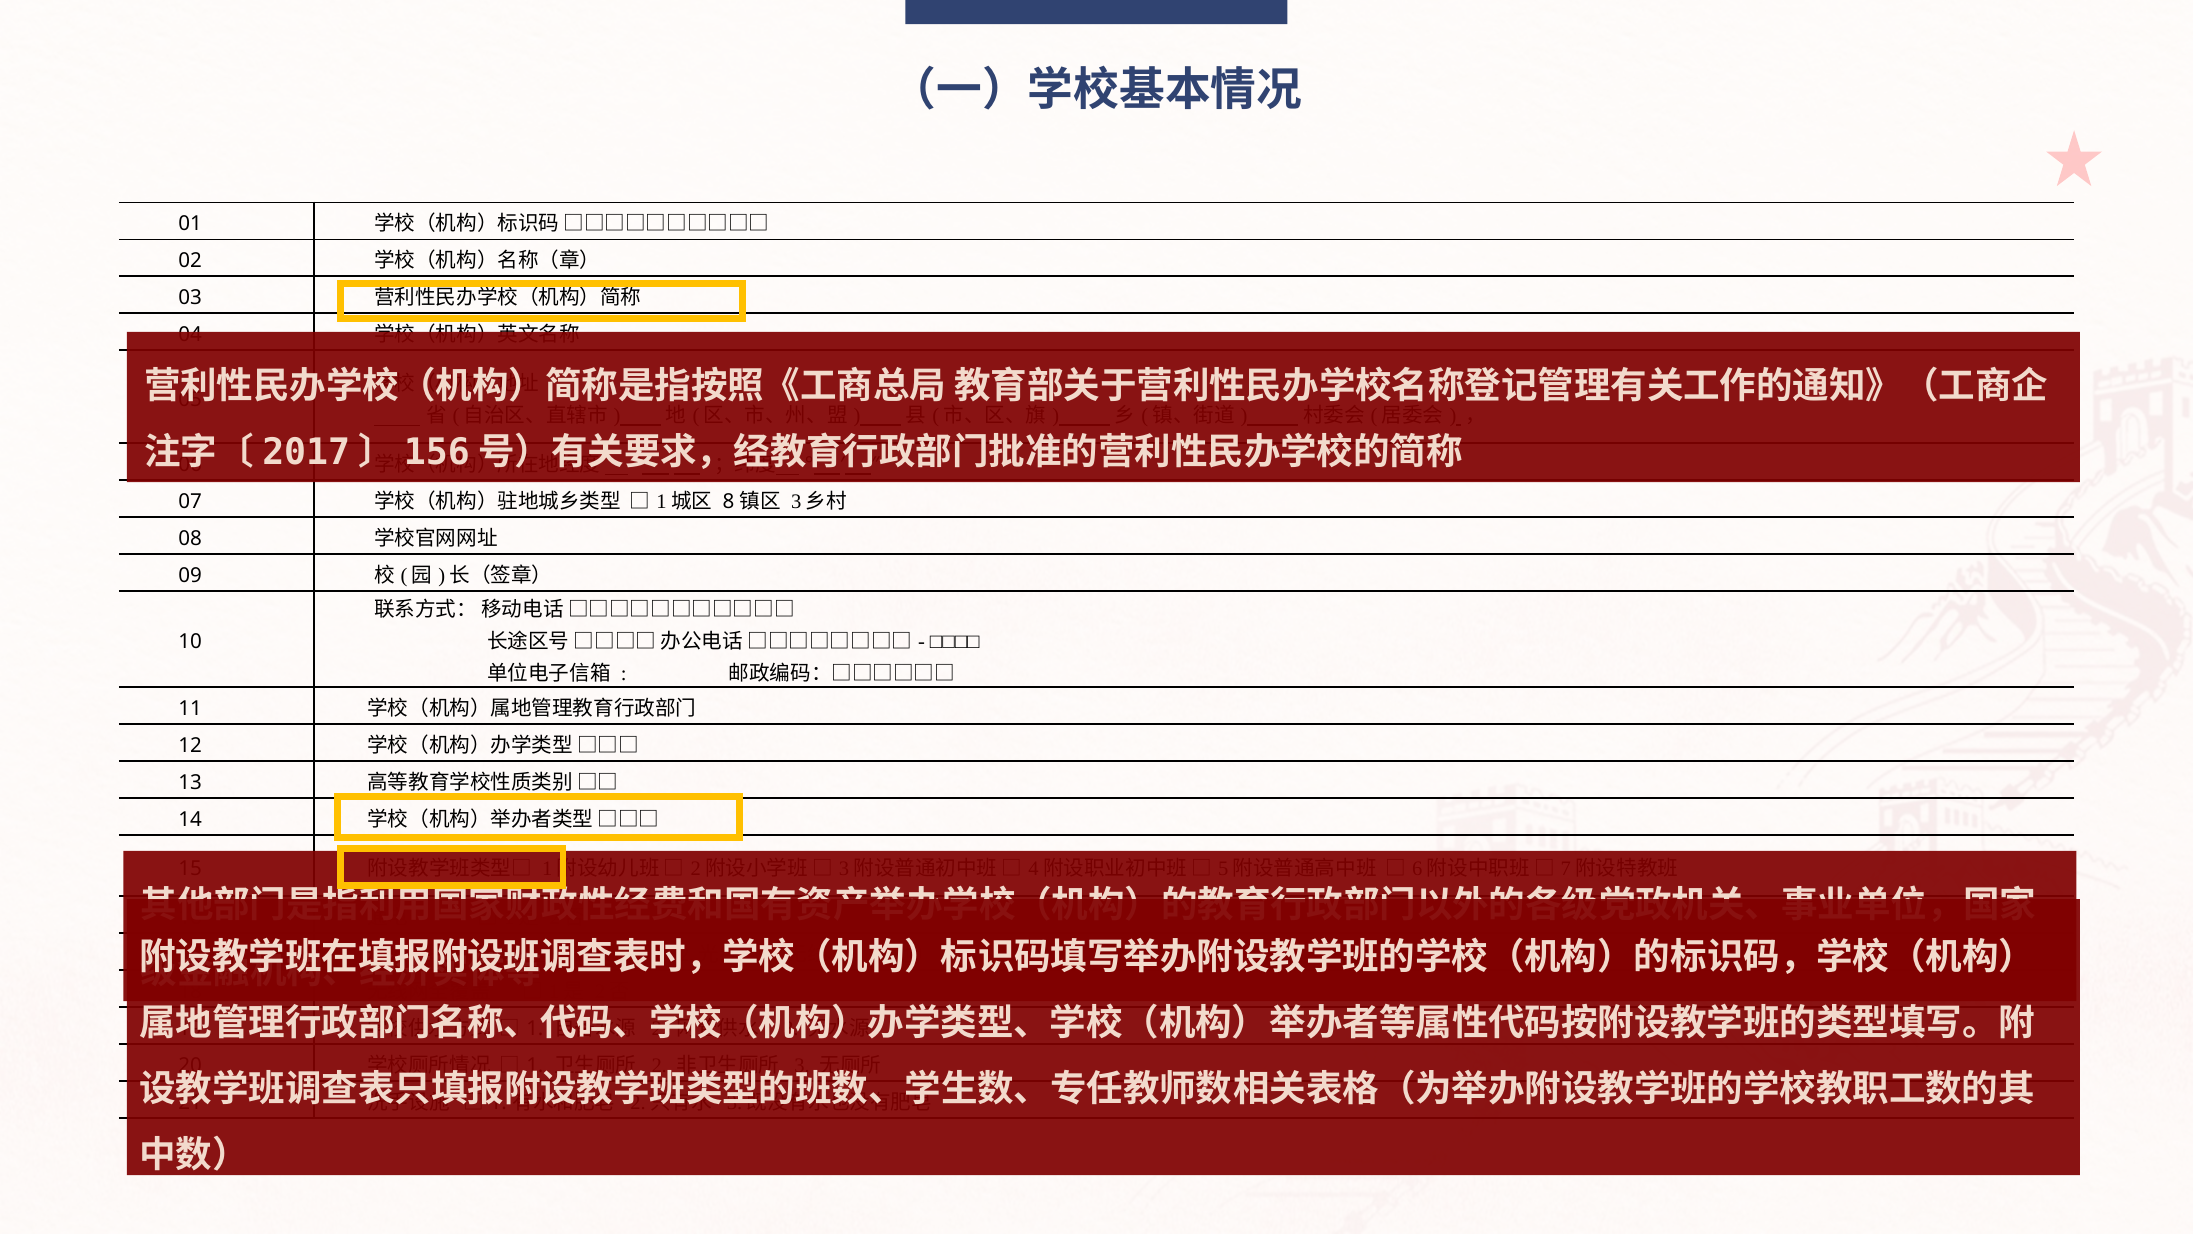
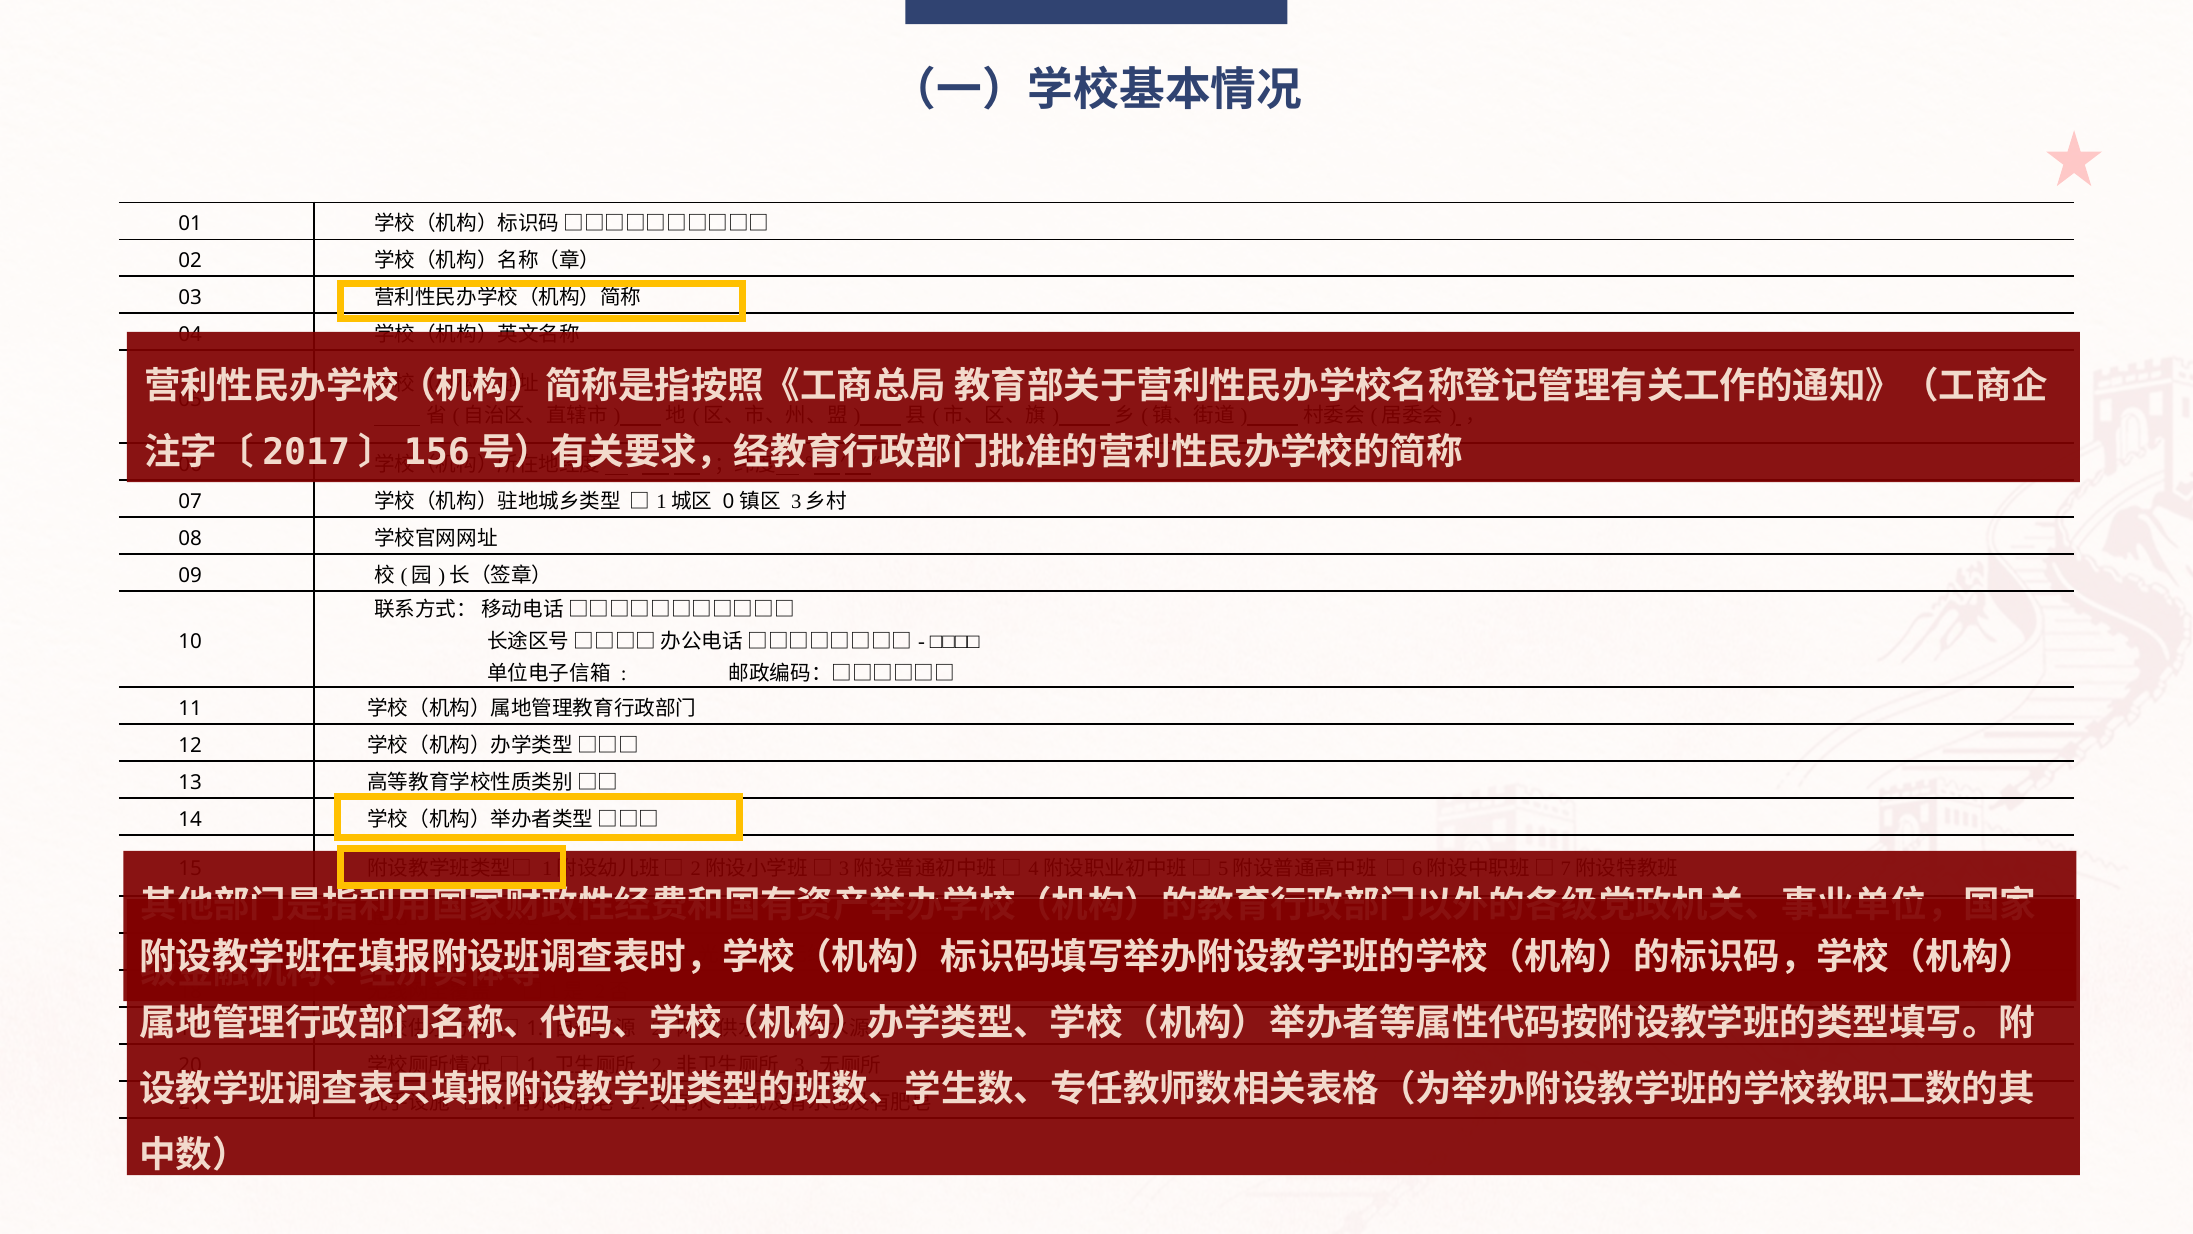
8: 8 -> 0 (729, 501)
